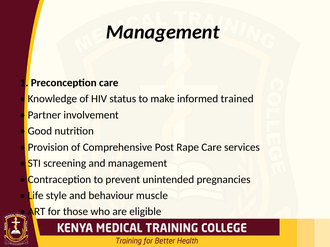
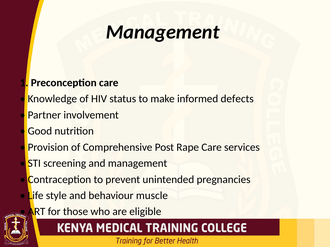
trained: trained -> defects (237, 99)
